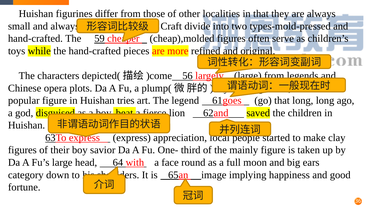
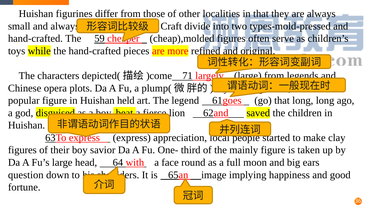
56: 56 -> 71 (187, 76)
tries: tries -> held (126, 101)
category: category -> question (26, 175)
